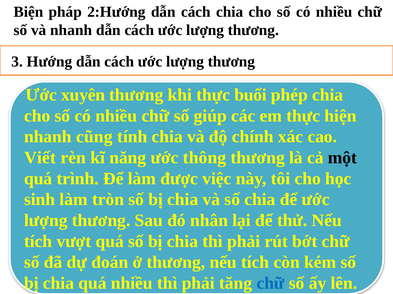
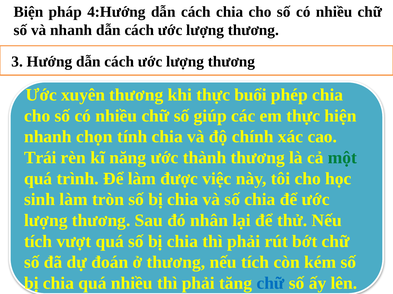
2:Hướng: 2:Hướng -> 4:Hướng (116, 12)
cũng: cũng -> chọn (94, 137)
Viết: Viết -> Trái (40, 158)
thông: thông -> thành (205, 158)
một colour: black -> green (342, 158)
